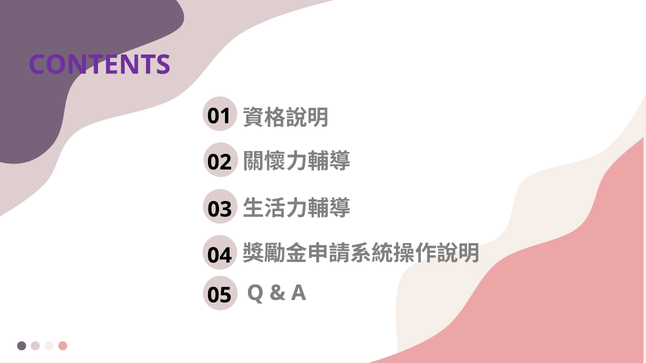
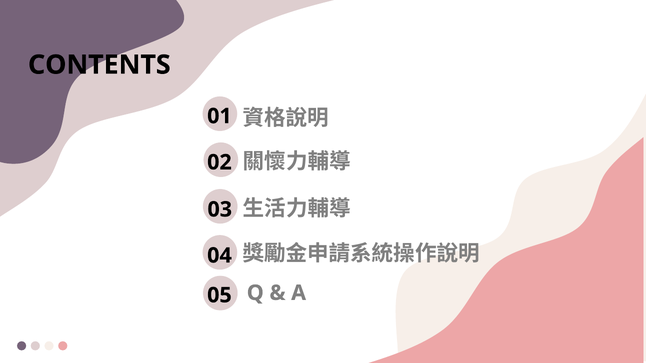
CONTENTS colour: purple -> black (99, 65)
